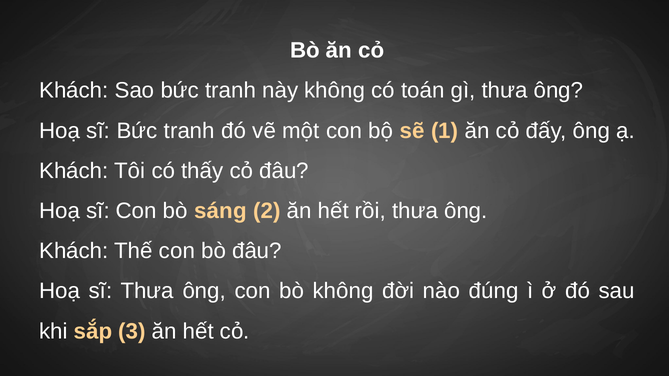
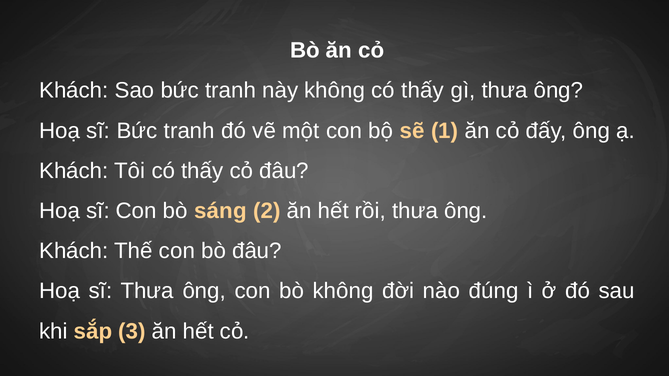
không có toán: toán -> thấy (423, 91)
